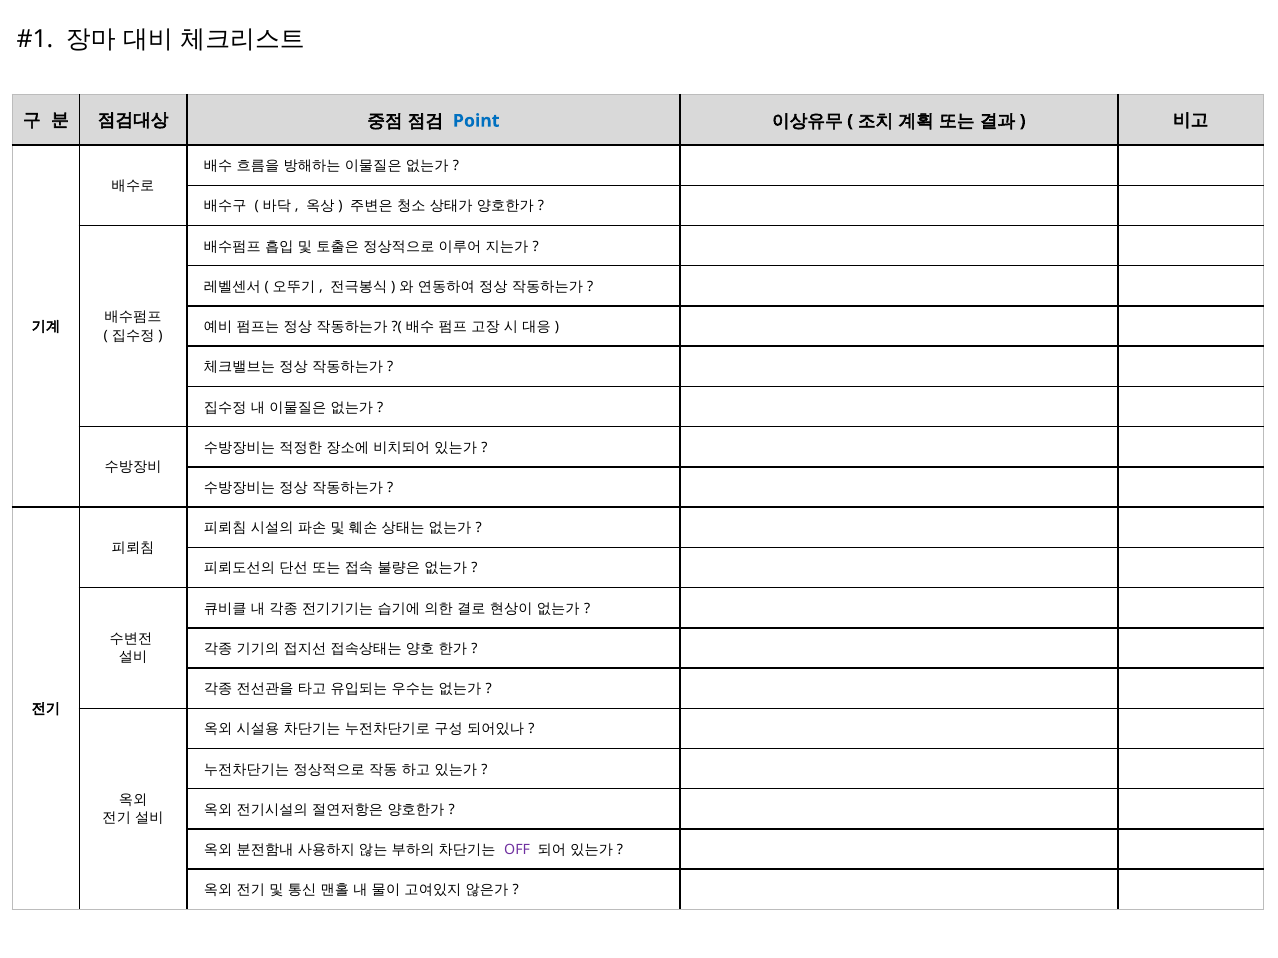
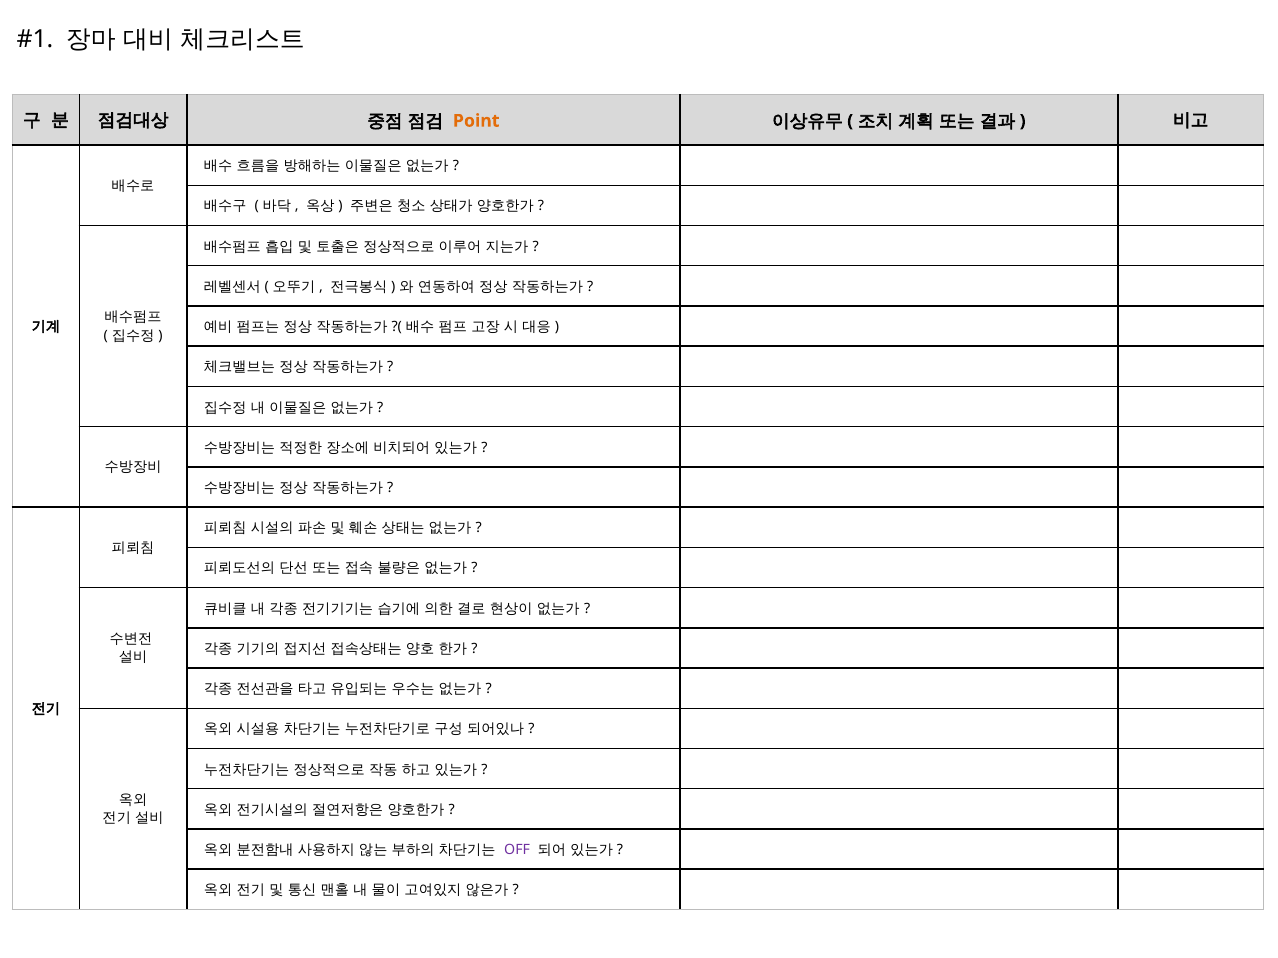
Point colour: blue -> orange (476, 121)
